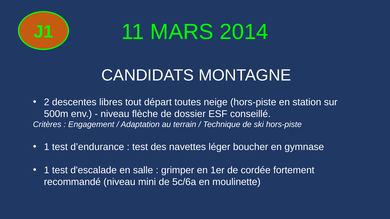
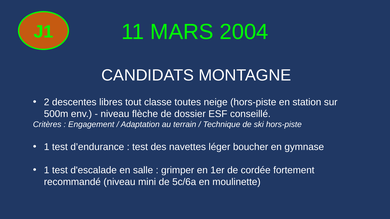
2014: 2014 -> 2004 (244, 32)
départ: départ -> classe (158, 102)
